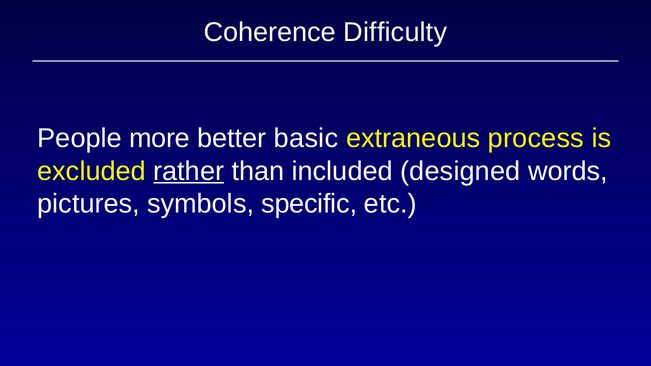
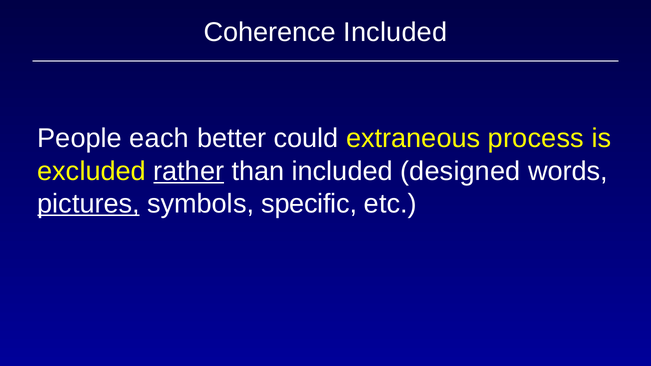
Coherence Difficulty: Difficulty -> Included (395, 32)
more: more -> each (159, 139)
basic: basic -> could (306, 139)
pictures underline: none -> present (89, 204)
